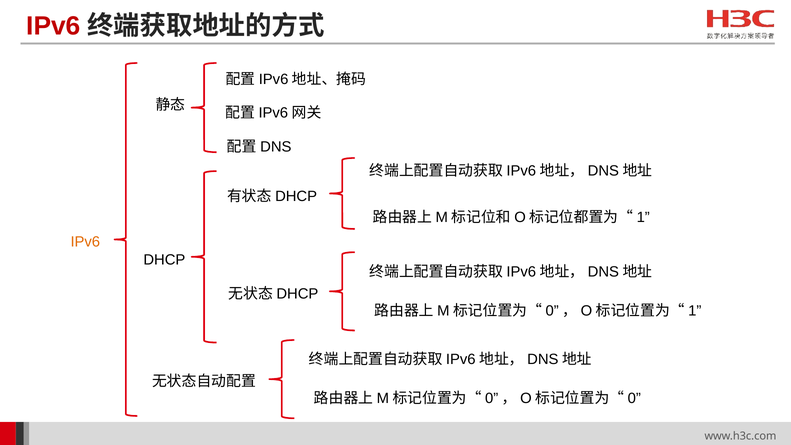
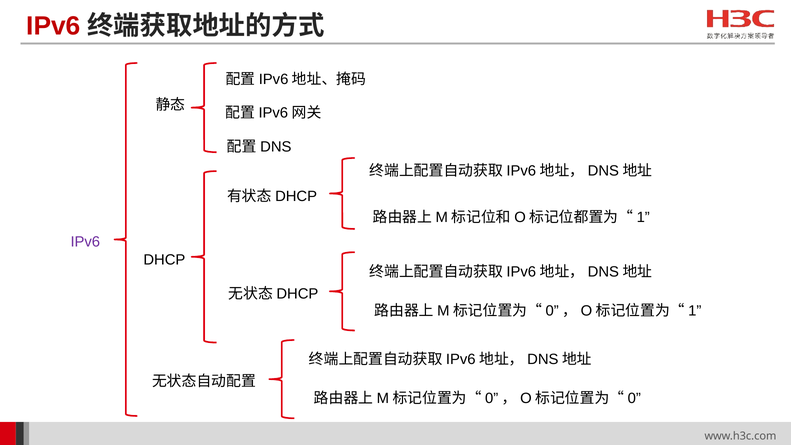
IPv6 colour: orange -> purple (85, 242)
